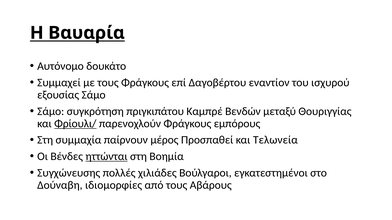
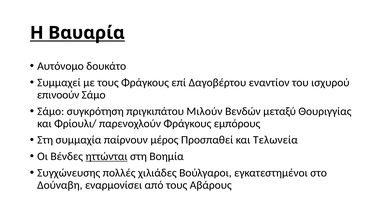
εξουσίας: εξουσίας -> επινοούν (58, 95)
Καμπρέ: Καμπρέ -> Μιλούν (204, 111)
Φρίουλι/ underline: present -> none (75, 124)
ιδιομορφίες: ιδιομορφίες -> εναρμονίσει (114, 186)
